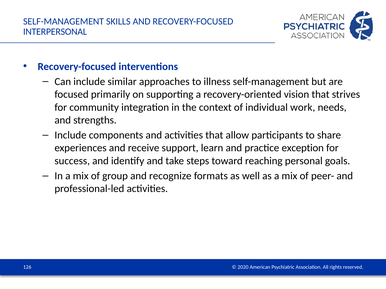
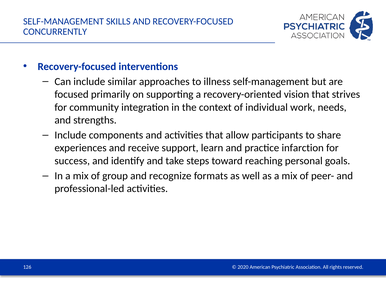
INTERPERSONAL: INTERPERSONAL -> CONCURRENTLY (55, 32)
exception: exception -> infarction (303, 148)
